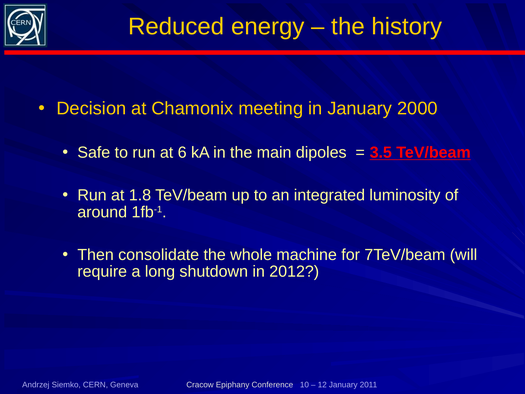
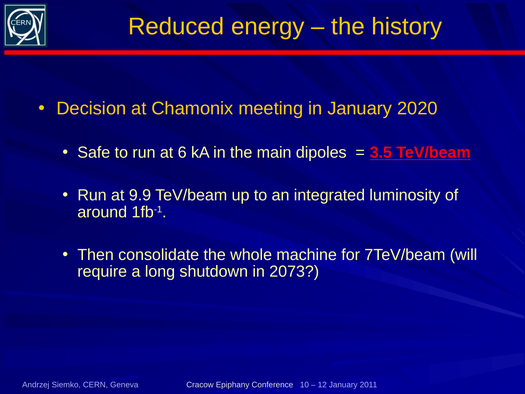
2000: 2000 -> 2020 (417, 109)
1.8: 1.8 -> 9.9 (140, 195)
2012: 2012 -> 2073 (294, 271)
